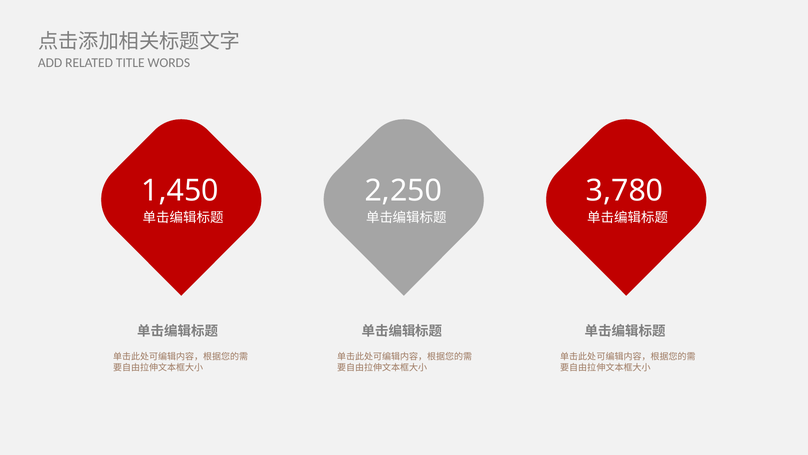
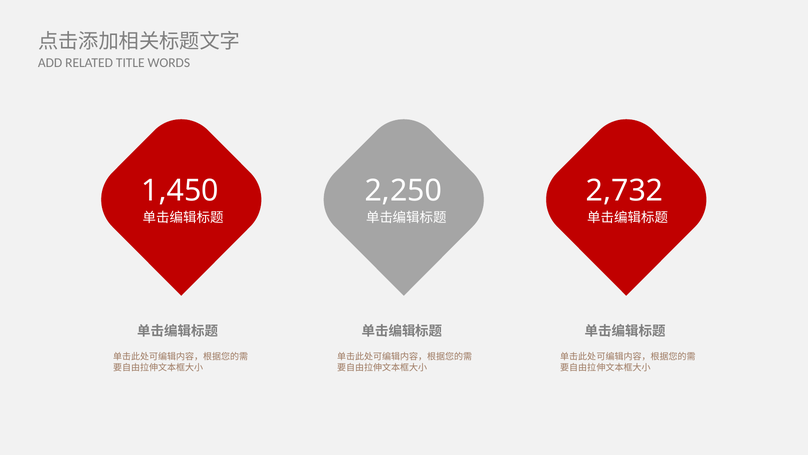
3,780: 3,780 -> 2,732 (625, 191)
